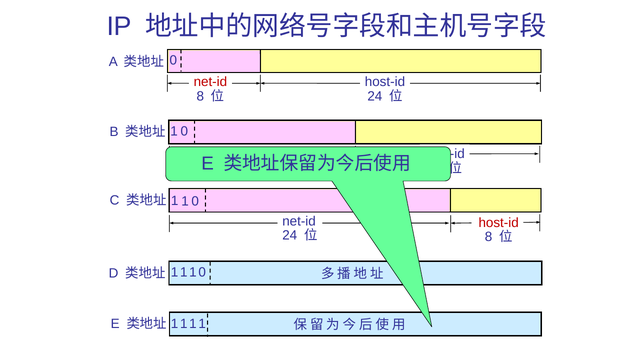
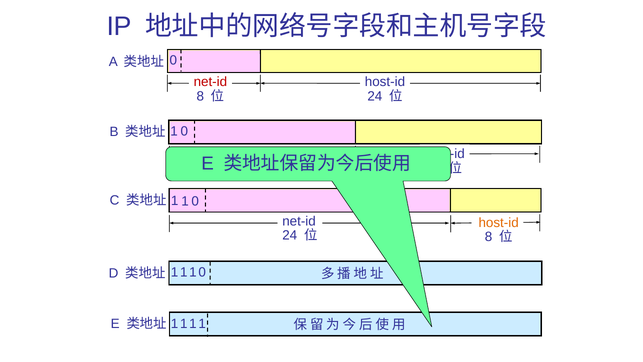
host-id colour: red -> orange (499, 222)
